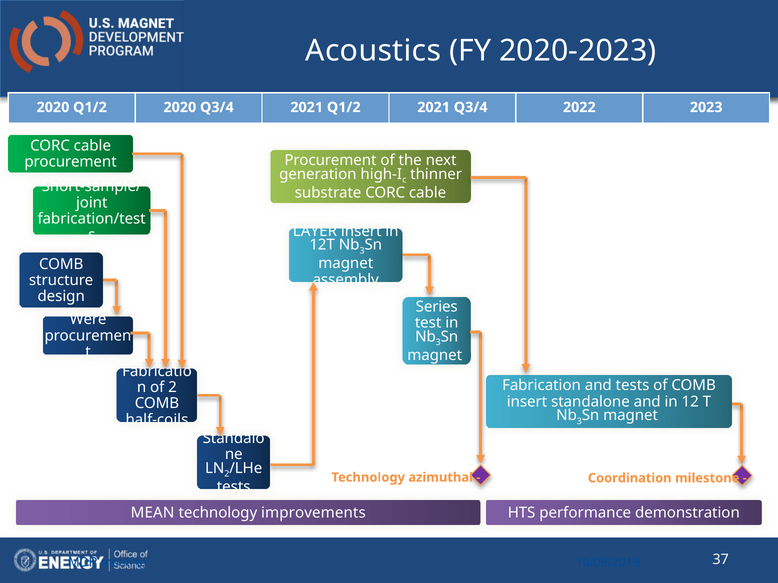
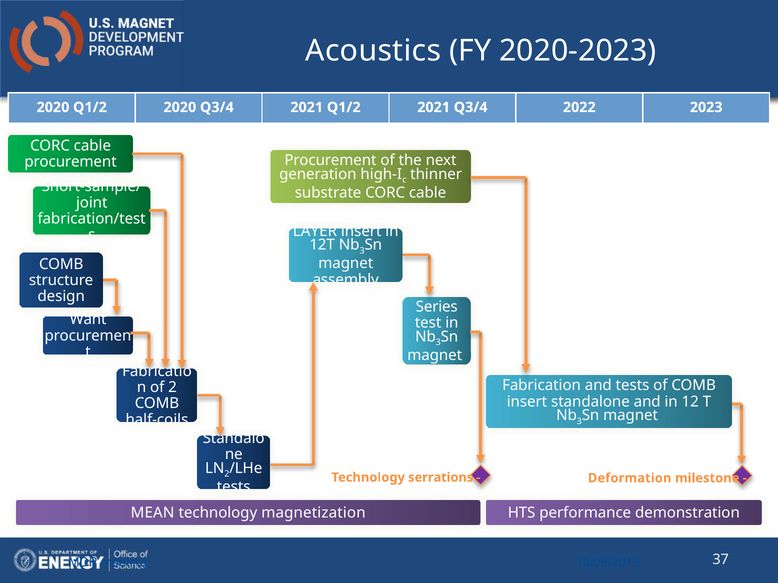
Were: Were -> Want (88, 320)
azimuthal: azimuthal -> serrations (441, 478)
Coordination: Coordination -> Deformation (630, 478)
improvements: improvements -> magnetization (313, 513)
